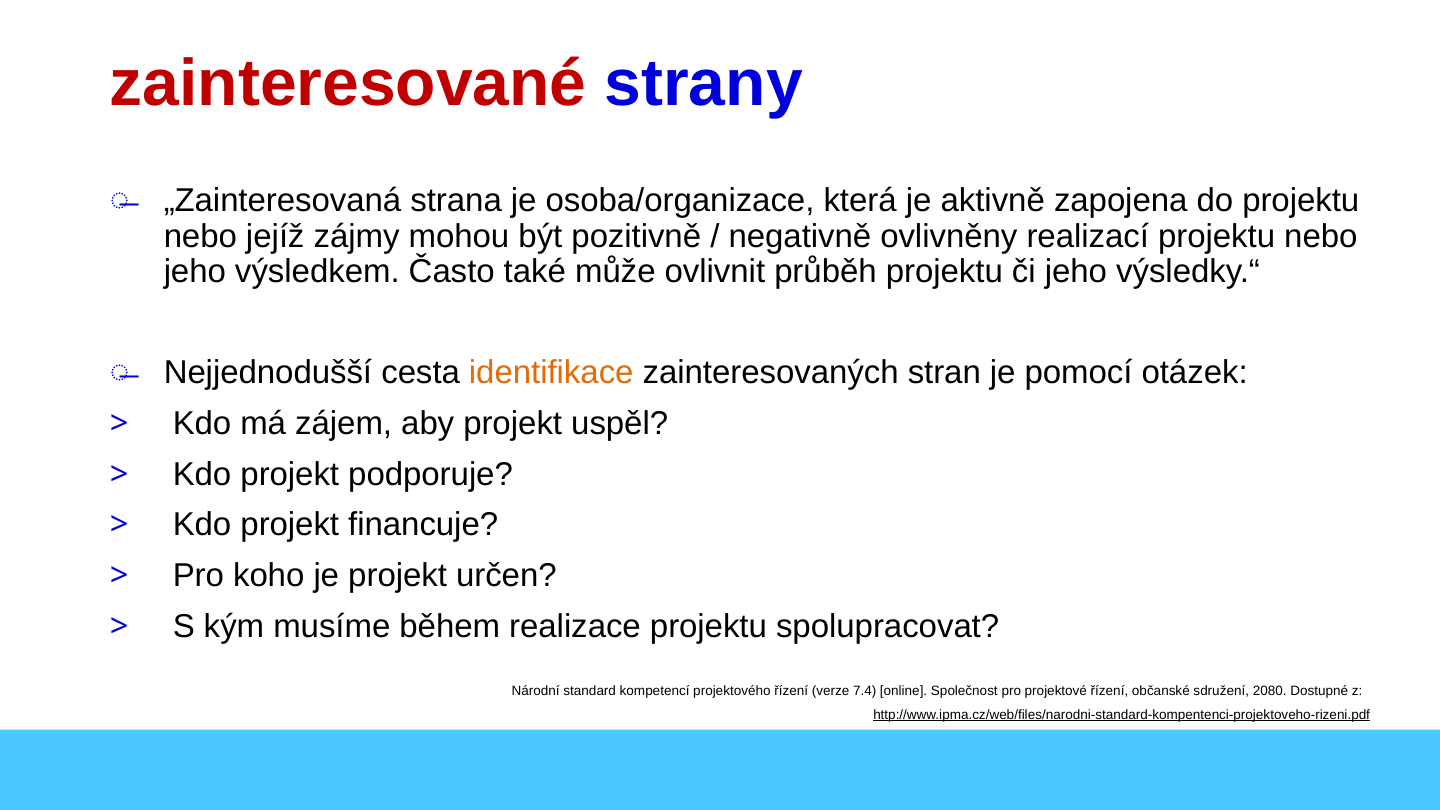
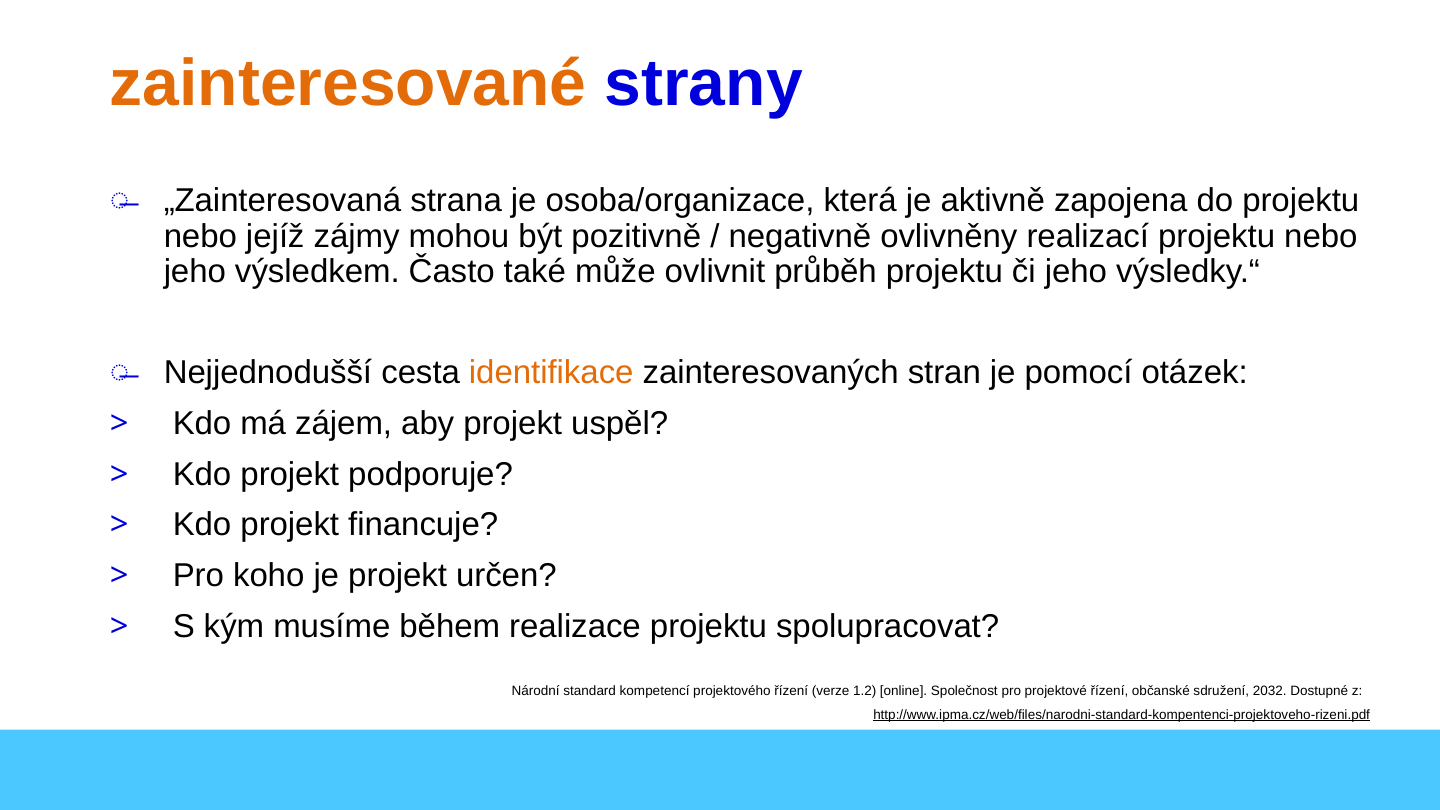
zainteresované colour: red -> orange (348, 84)
7.4: 7.4 -> 1.2 (865, 691)
2080: 2080 -> 2032 (1270, 691)
